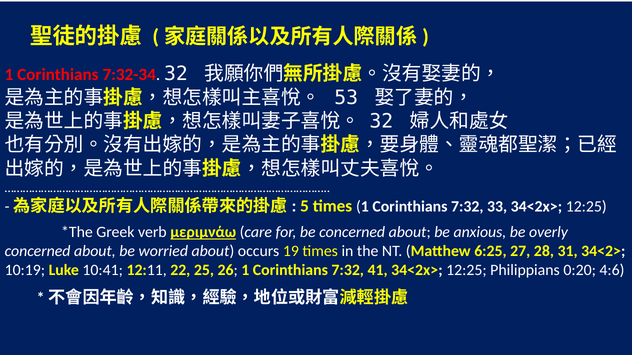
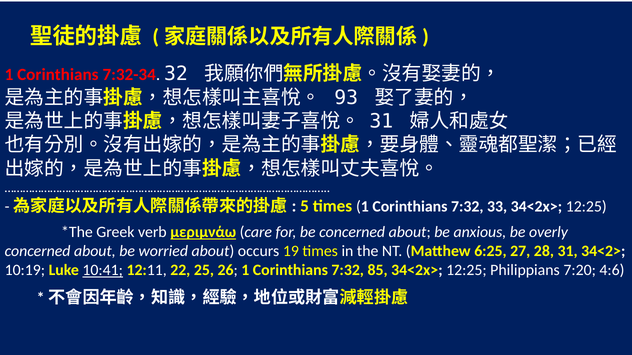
53: 53 -> 93 (346, 98)
32: 32 -> 31 (381, 121)
10:41 underline: none -> present (103, 271)
41: 41 -> 85 (378, 271)
0:20: 0:20 -> 7:20 (580, 271)
